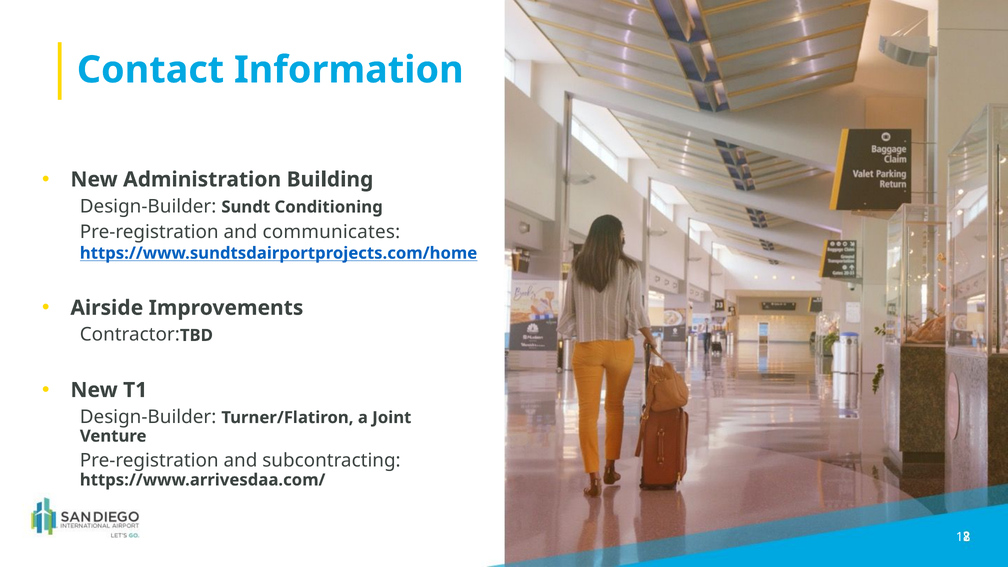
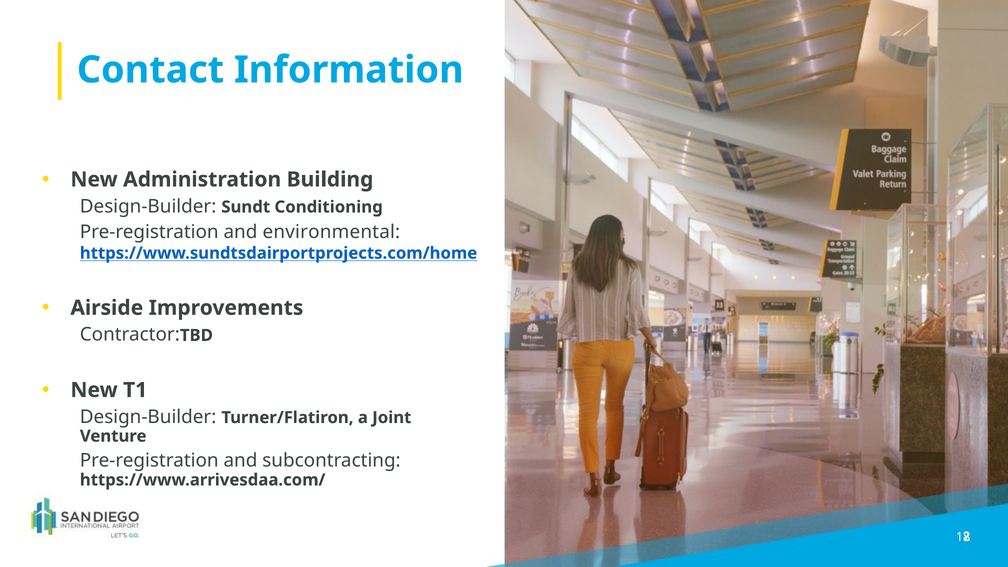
communicates: communicates -> environmental (331, 232)
